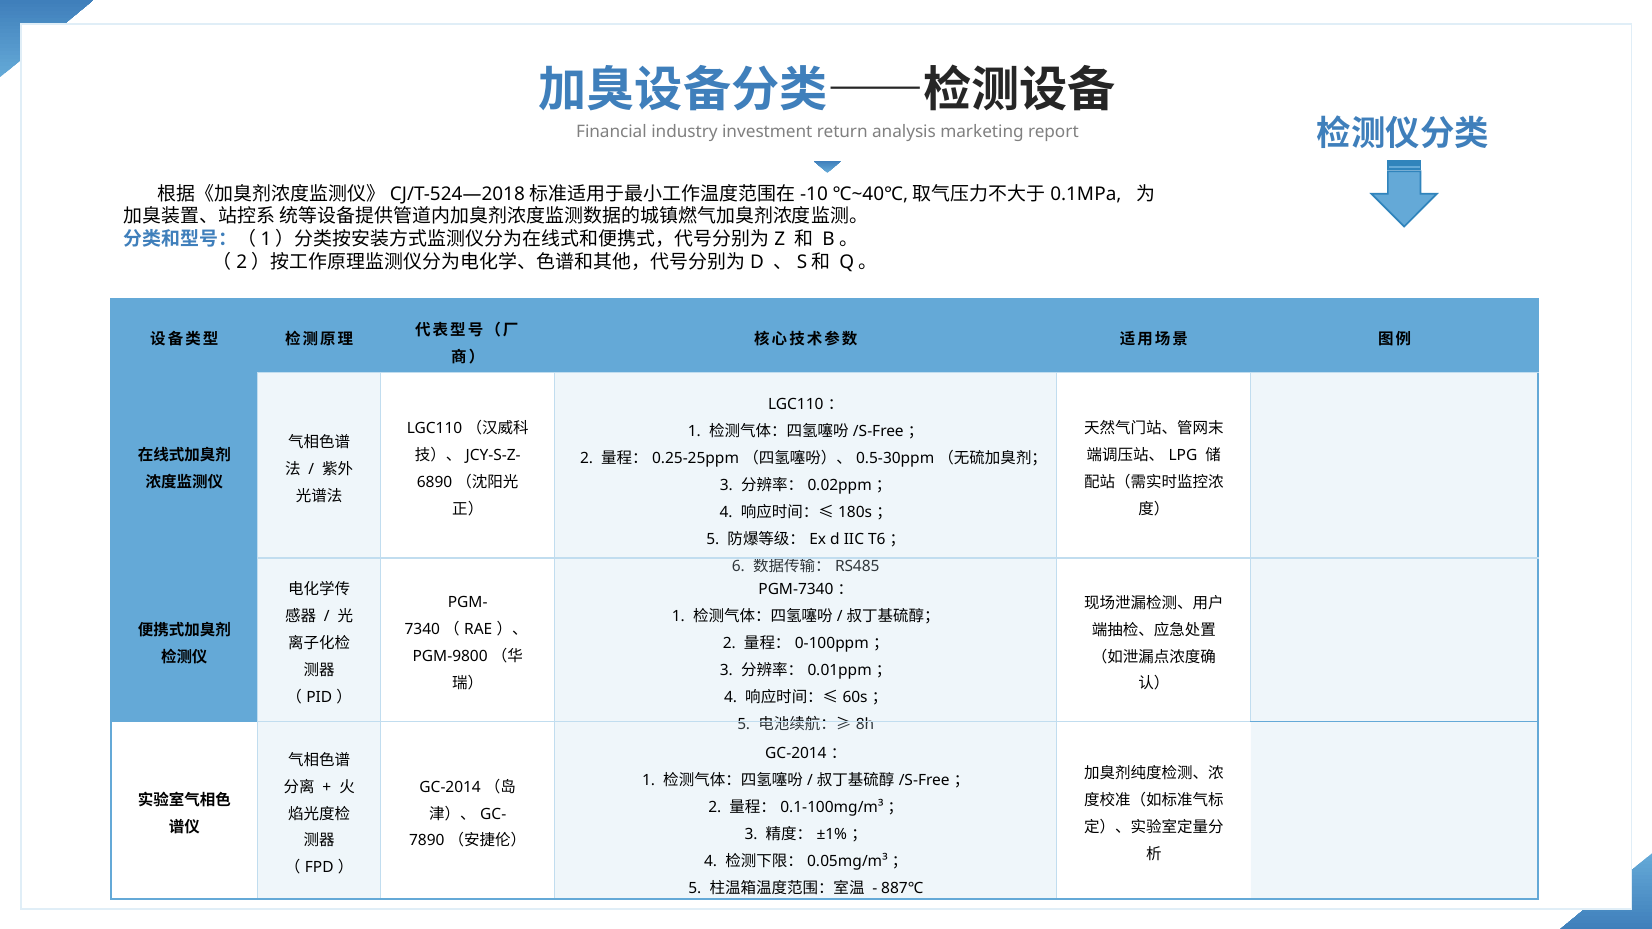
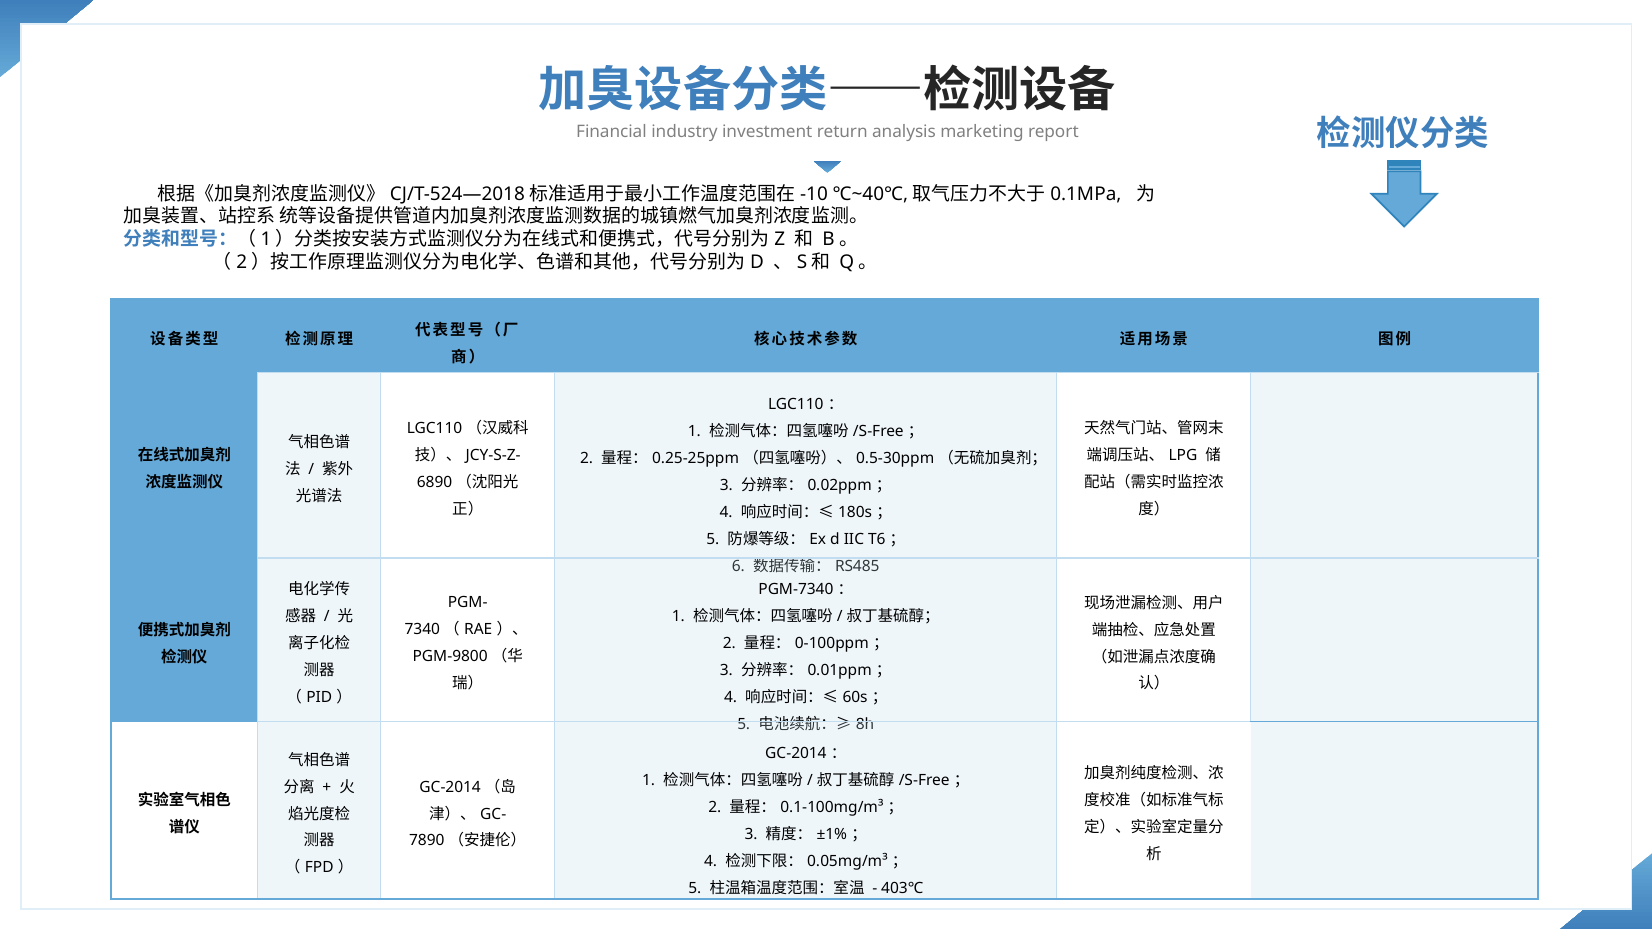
887℃: 887℃ -> 403℃ (902, 888)
